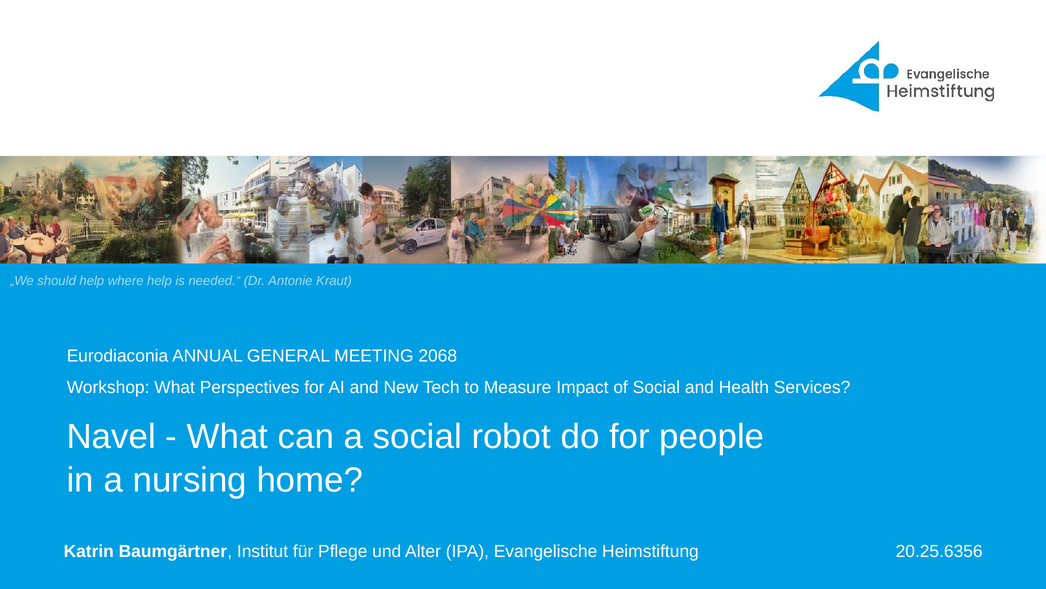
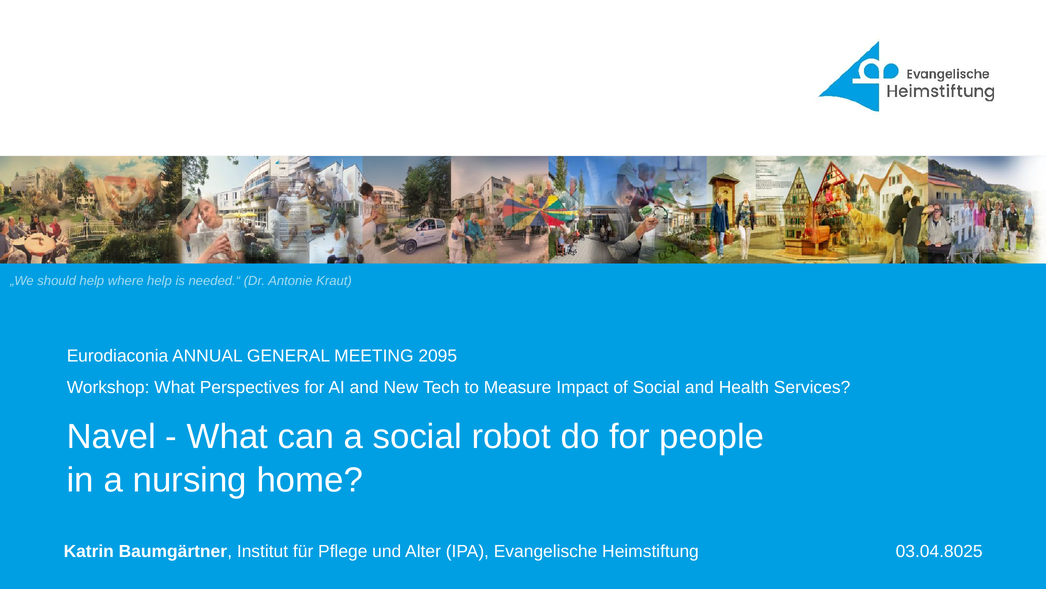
2068: 2068 -> 2095 (438, 356)
20.25.6356: 20.25.6356 -> 03.04.8025 (939, 551)
